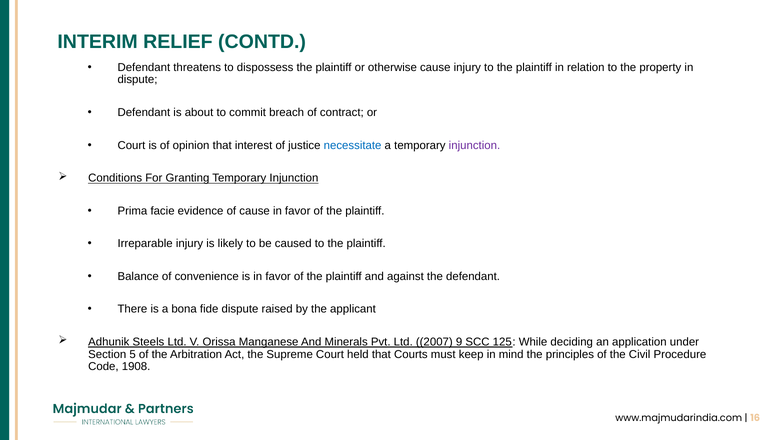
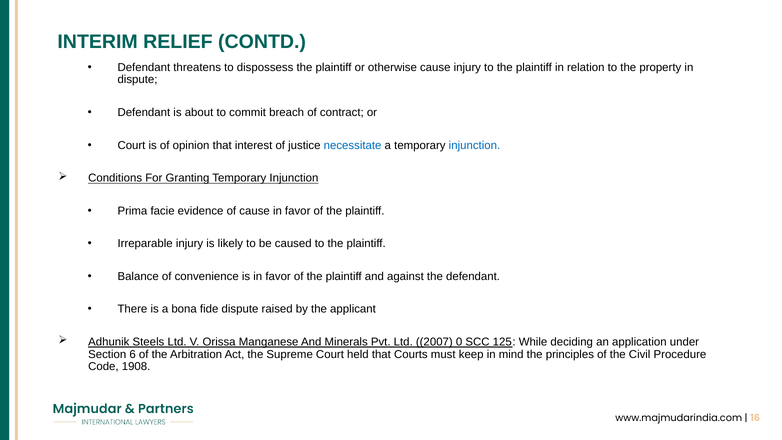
injunction colour: purple -> blue (474, 145)
9: 9 -> 0 (459, 342)
5: 5 -> 6 (133, 354)
